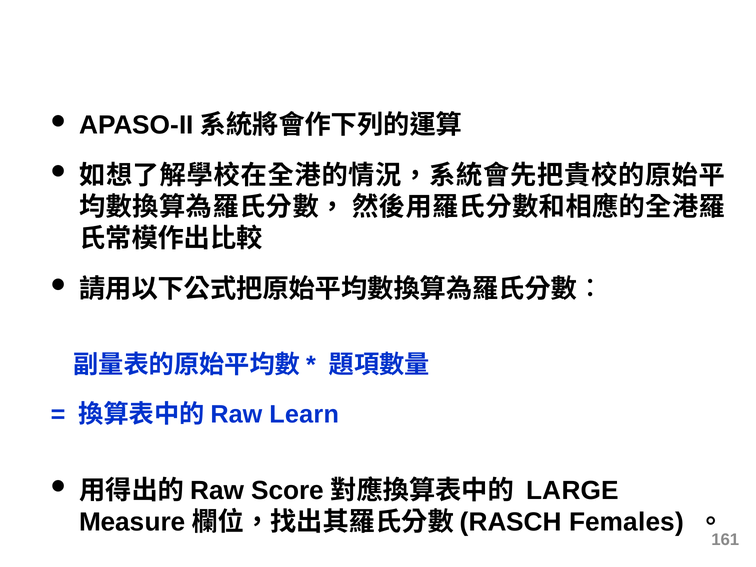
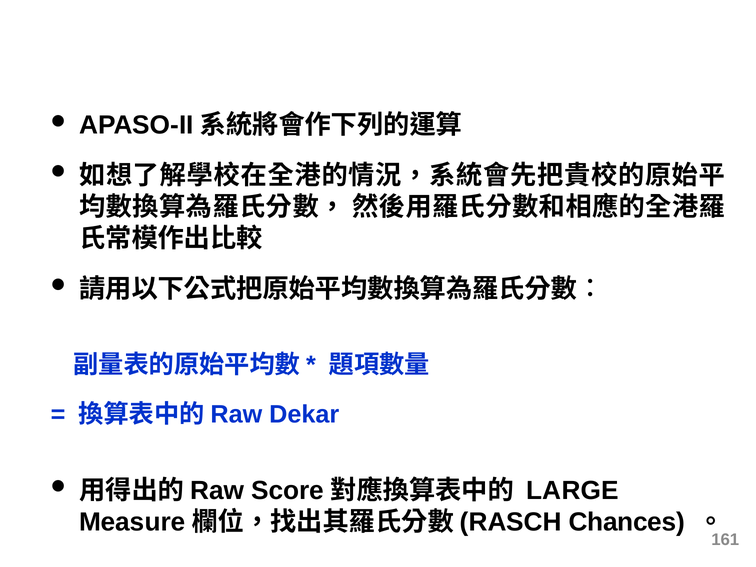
Learn: Learn -> Dekar (304, 414)
Females: Females -> Chances (627, 522)
